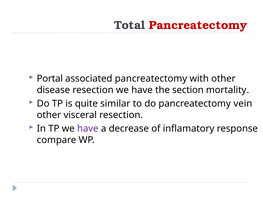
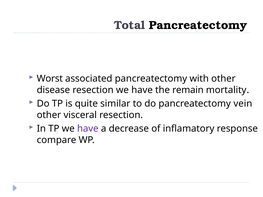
Pancreatectomy colour: red -> black (198, 25)
Portal: Portal -> Worst (50, 79)
section: section -> remain (188, 90)
